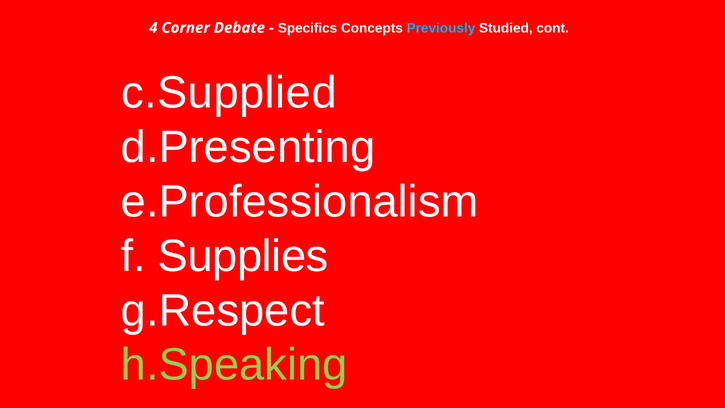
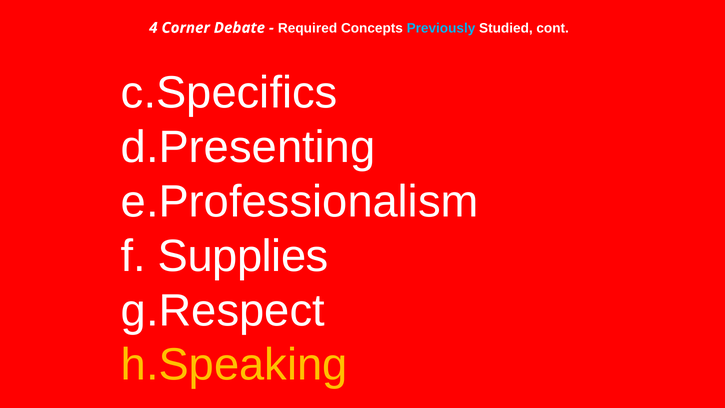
Specifics: Specifics -> Required (308, 28)
c.Supplied: c.Supplied -> c.Specifics (229, 93)
h.Speaking colour: light green -> yellow (234, 365)
